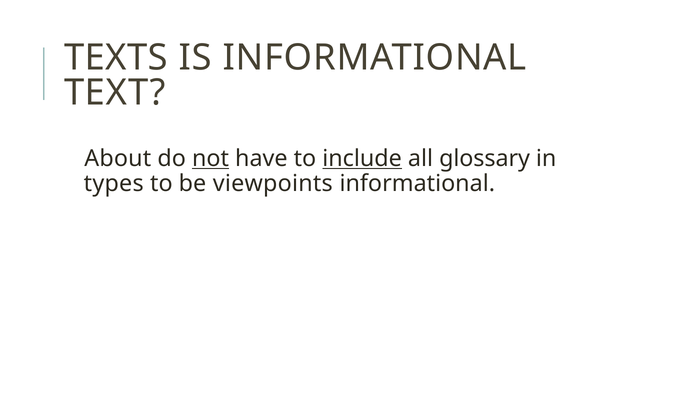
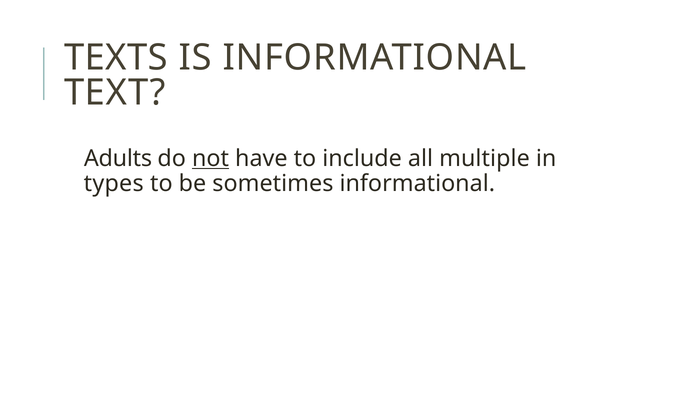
About: About -> Adults (118, 158)
include underline: present -> none (362, 158)
glossary: glossary -> multiple (484, 158)
viewpoints: viewpoints -> sometimes (273, 184)
